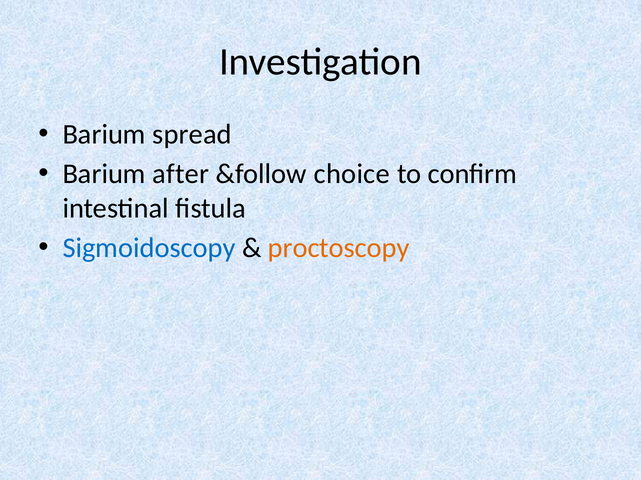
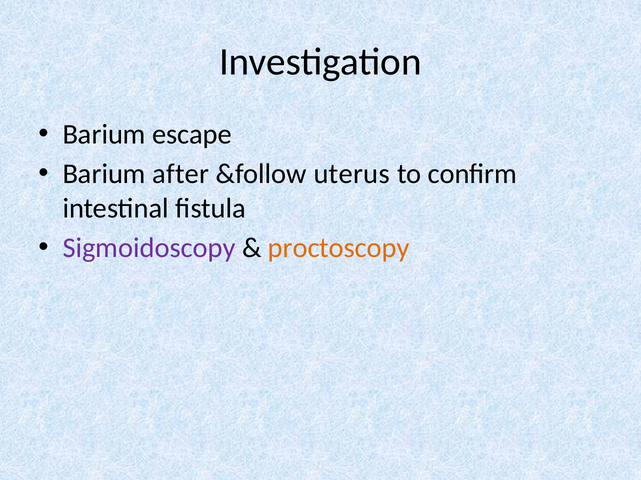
spread: spread -> escape (192, 134)
choice: choice -> uterus (352, 174)
Sigmoidoscopy colour: blue -> purple (149, 248)
